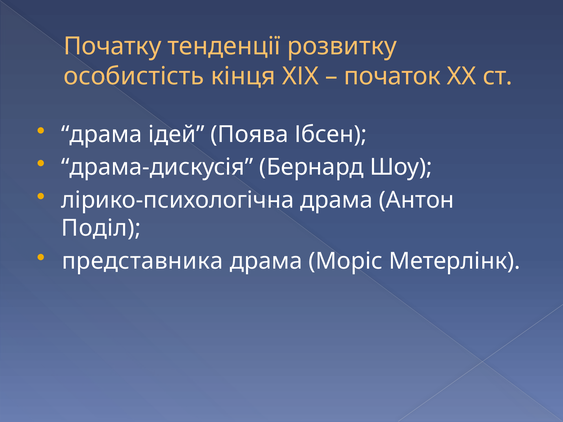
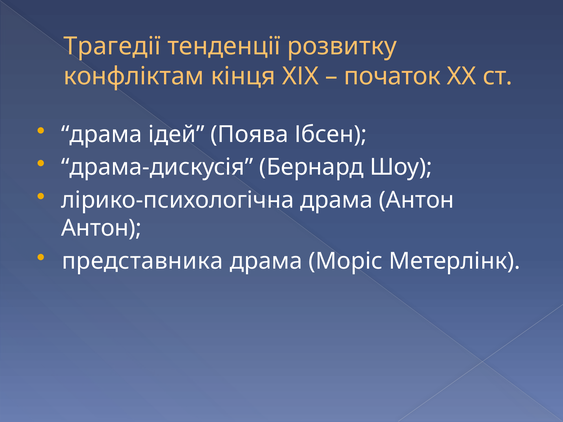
Початку: Початку -> Трагедії (112, 46)
особистість: особистість -> конфліктам (134, 76)
Поділ: Поділ -> Антон (101, 228)
